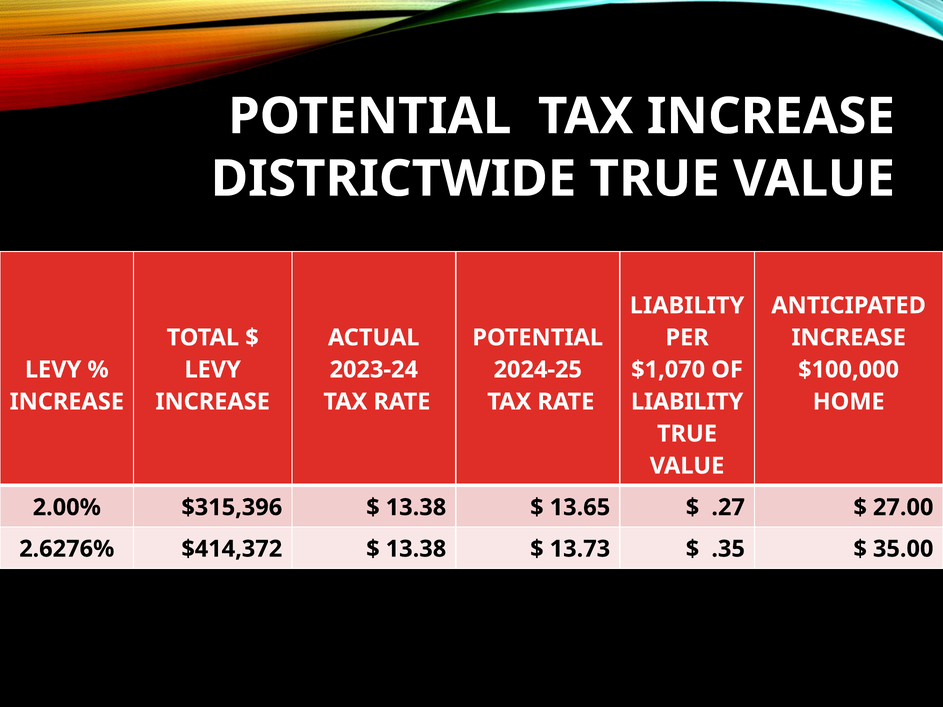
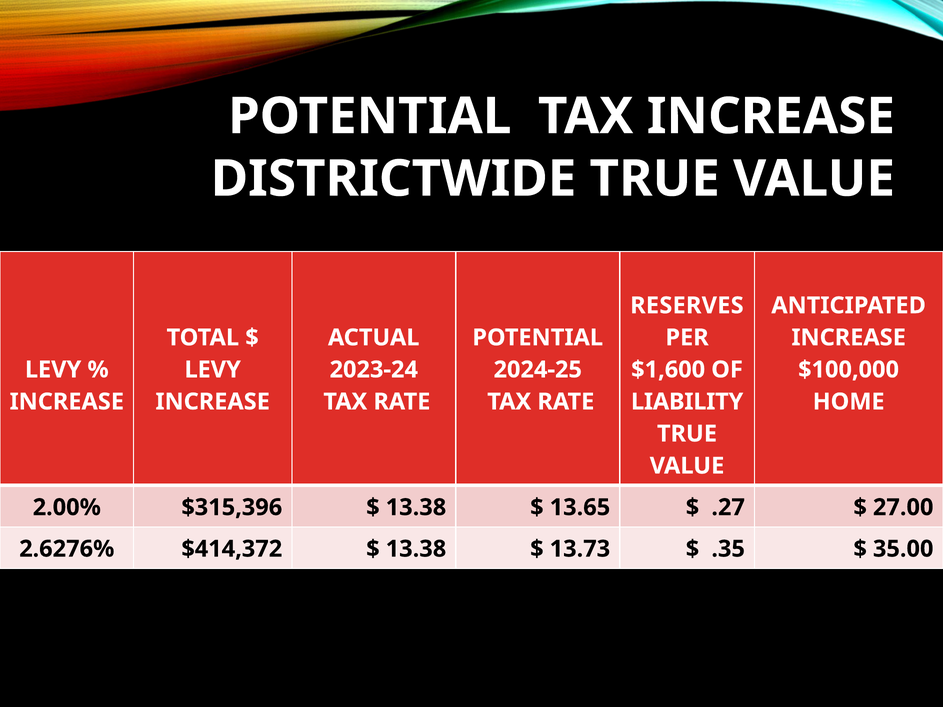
LIABILITY: LIABILITY -> RESERVES (687, 306)
$1,070: $1,070 -> $1,600 (668, 370)
